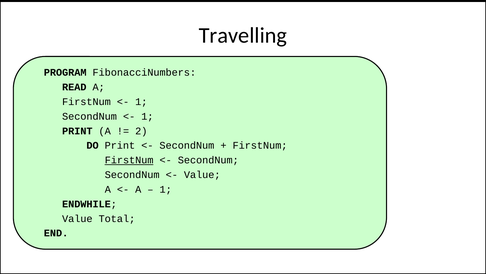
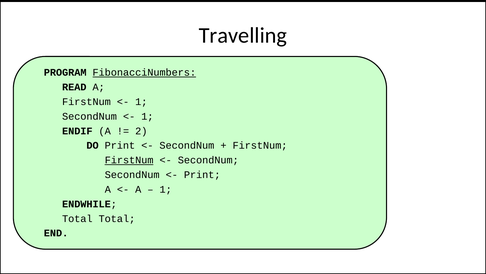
FibonacciNumbers underline: none -> present (144, 72)
PRINT: PRINT -> ENDIF (77, 131)
Value: Value -> Print (202, 174)
Value: Value -> Total (77, 218)
